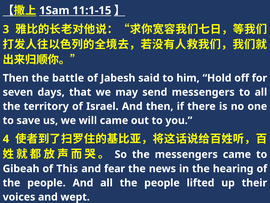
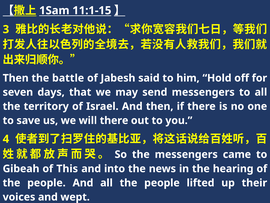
will came: came -> there (114, 120)
fear: fear -> into (115, 168)
